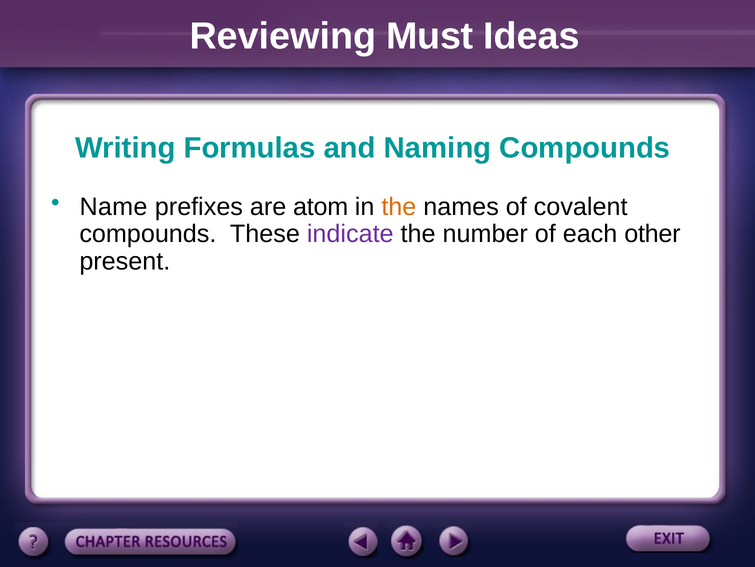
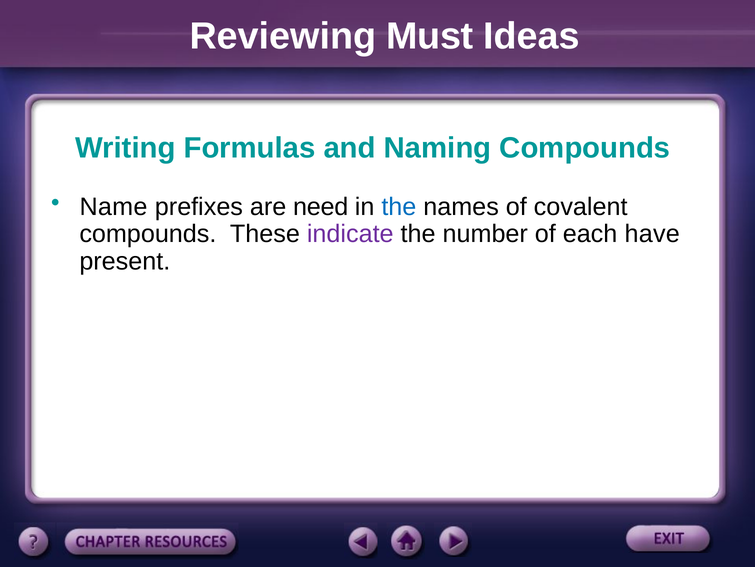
atom: atom -> need (321, 207)
the colour: orange -> blue (399, 207)
other: other -> have (652, 234)
